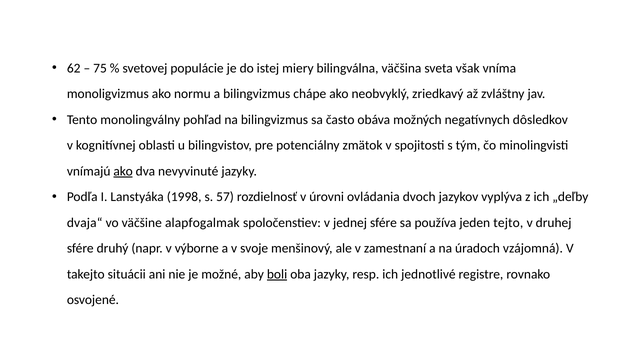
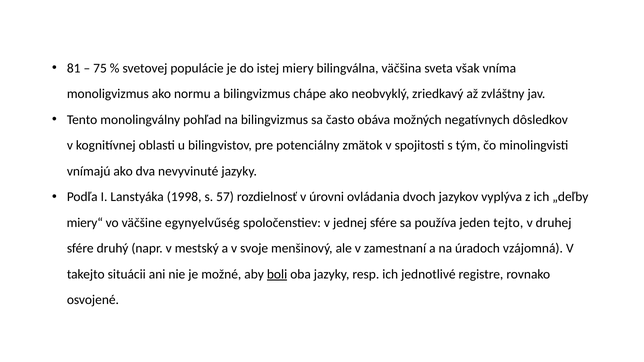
62: 62 -> 81 (74, 68)
ako underline: present -> none (123, 171)
dvaja“: dvaja“ -> miery“ (85, 223)
alapfogalmak: alapfogalmak -> egynyelvűség (202, 223)
výborne: výborne -> mestský (197, 249)
